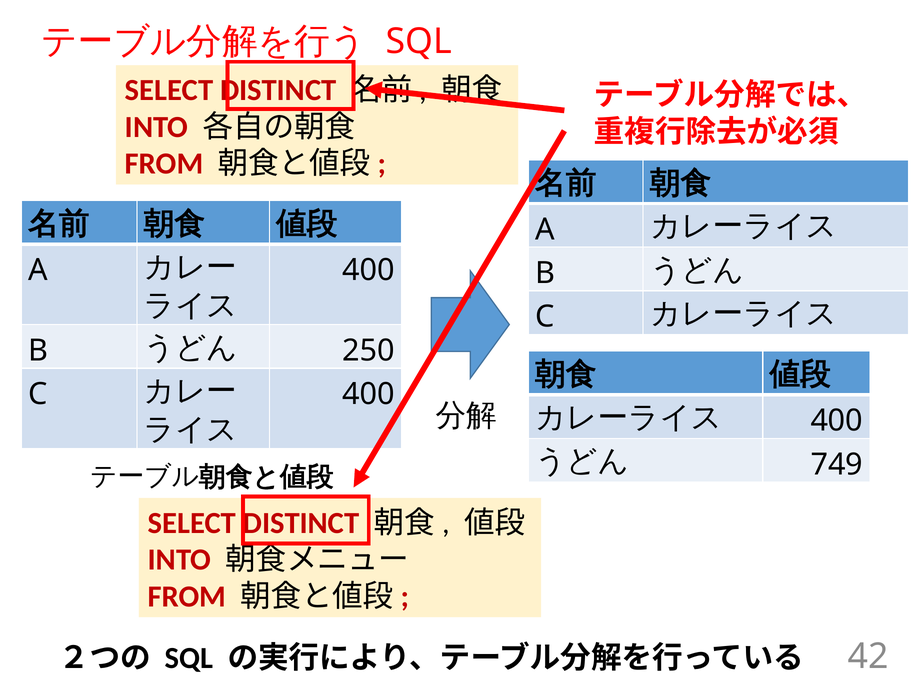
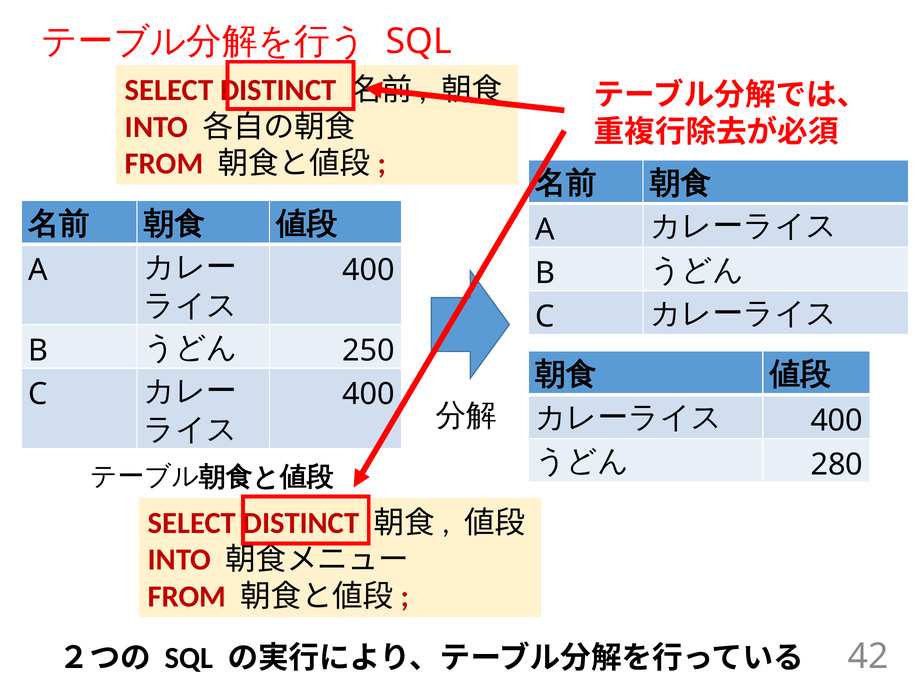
749: 749 -> 280 (837, 464)
